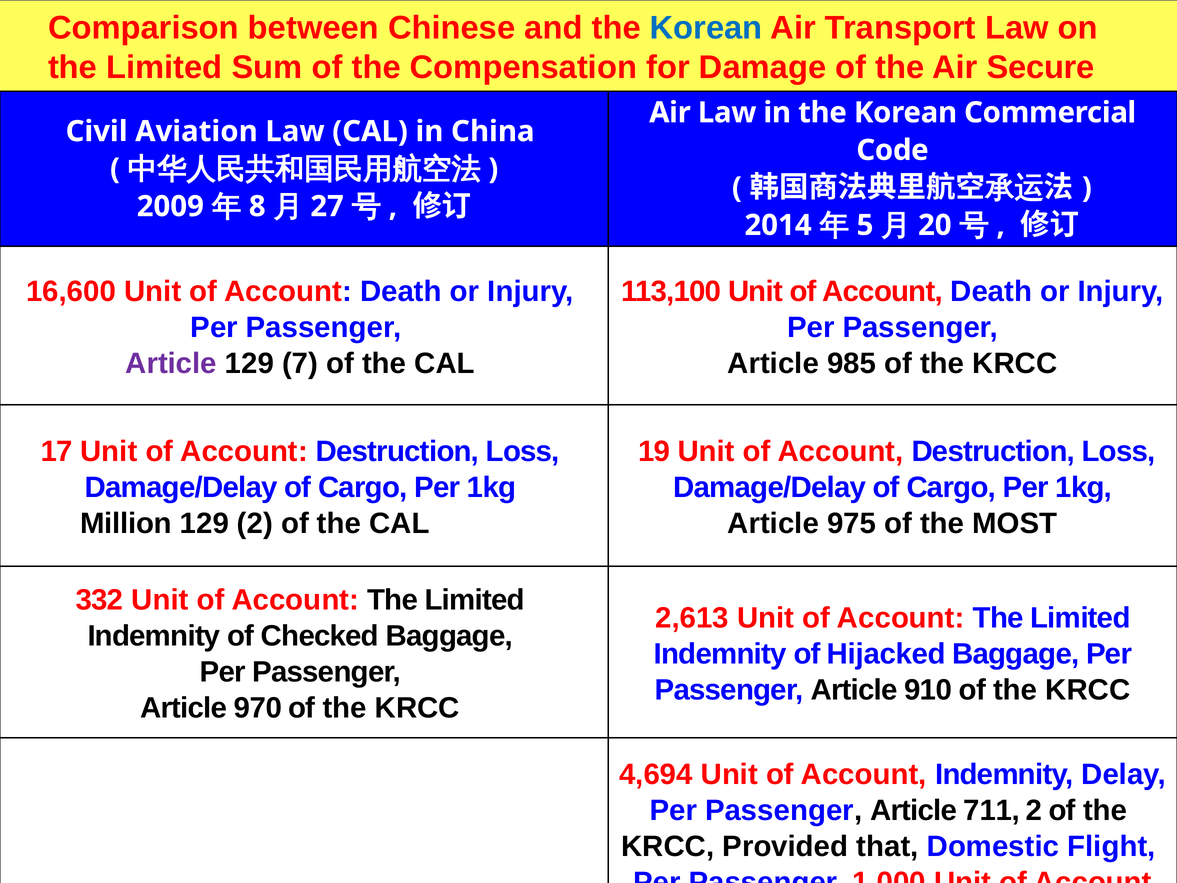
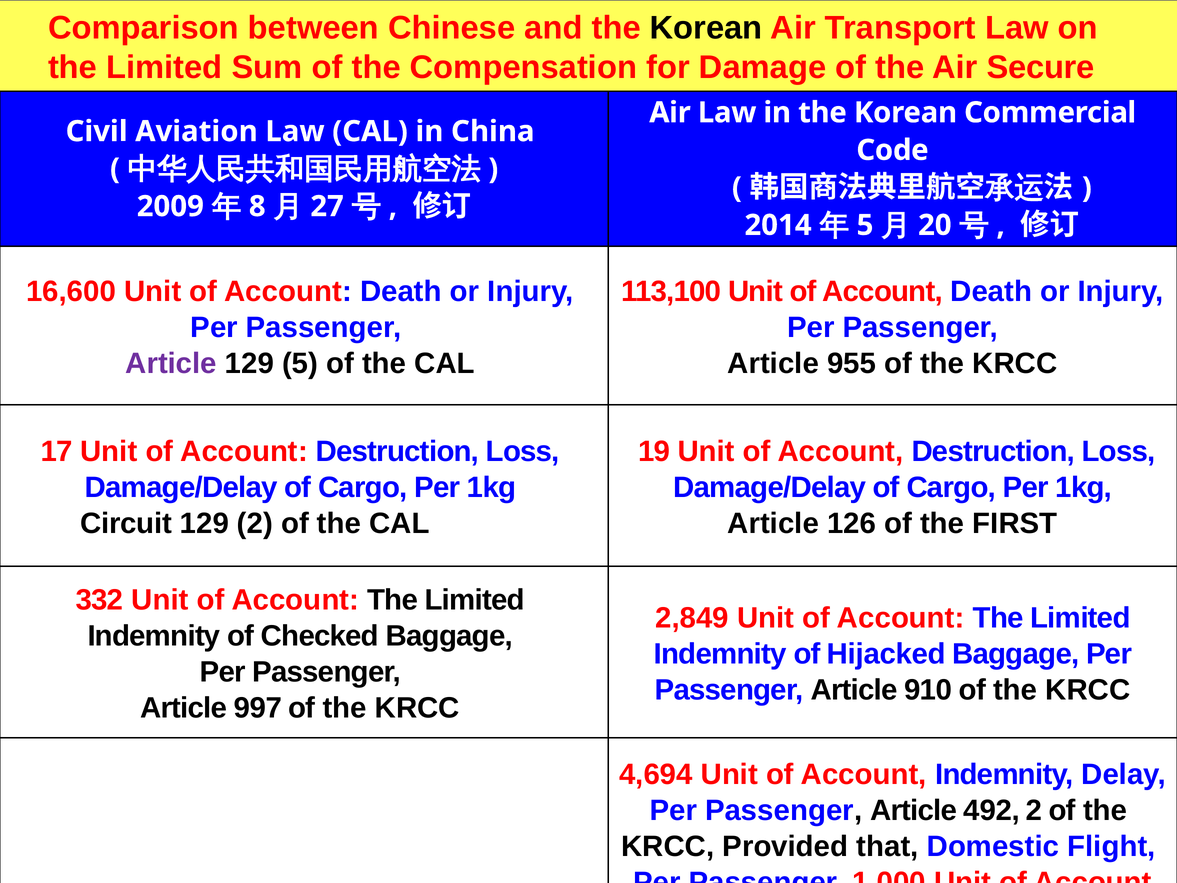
Korean colour: blue -> black (706, 28)
129 7: 7 -> 5 (300, 363)
985: 985 -> 955 (852, 363)
Million: Million -> Circuit (126, 523)
975: 975 -> 126 (852, 523)
MOST: MOST -> FIRST (1015, 523)
2,613: 2,613 -> 2,849 (692, 618)
970: 970 -> 997 (258, 708)
711: 711 -> 492 (992, 810)
